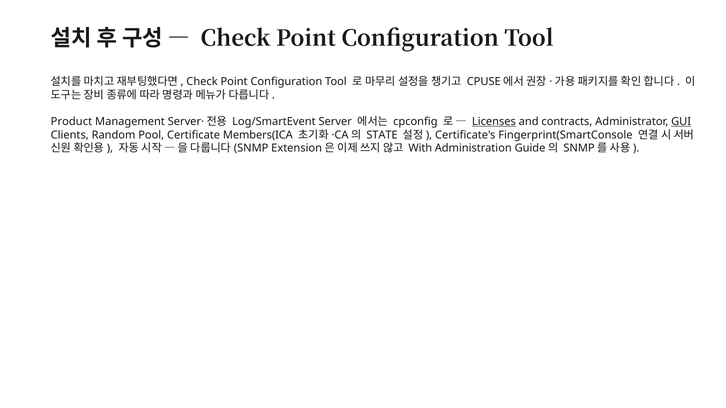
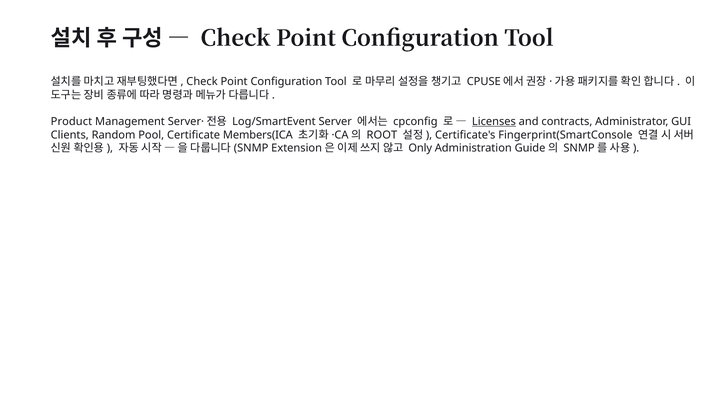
GUI underline: present -> none (681, 122)
STATE: STATE -> ROOT (382, 135)
With: With -> Only (420, 148)
